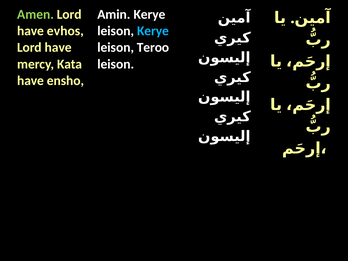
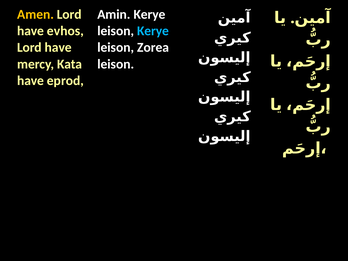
Amen colour: light green -> yellow (35, 14)
Teroo: Teroo -> Zorea (153, 48)
ensho: ensho -> eprod (65, 81)
